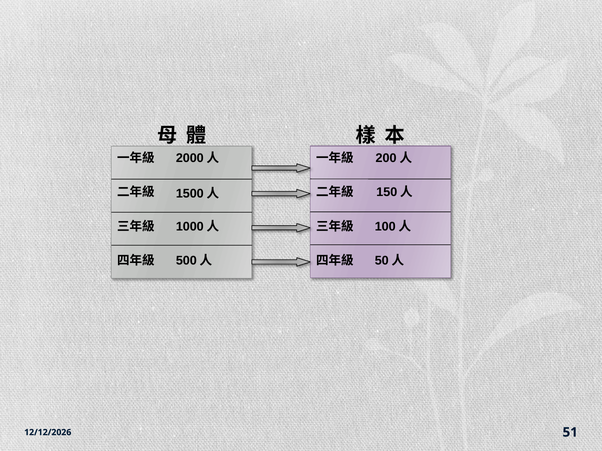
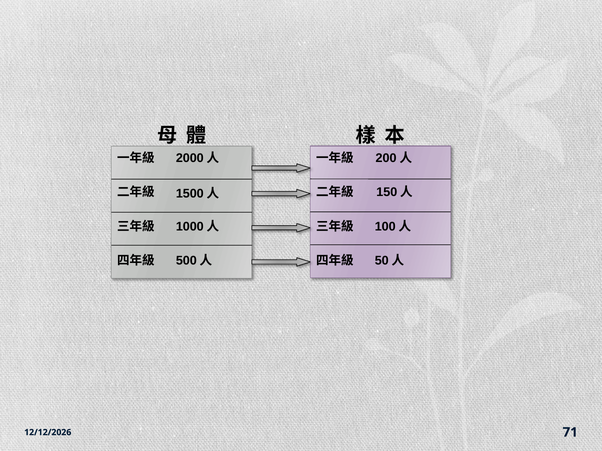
51: 51 -> 71 (570, 433)
